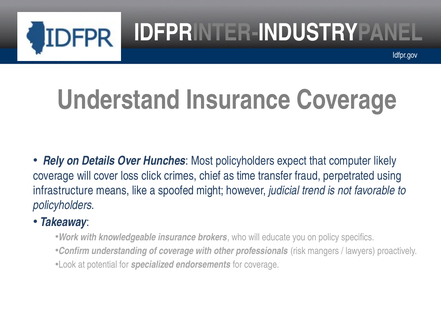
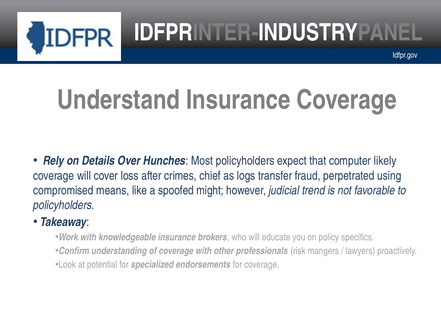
click: click -> after (151, 175)
time: time -> logs (246, 175)
infrastructure: infrastructure -> compromised (63, 190)
